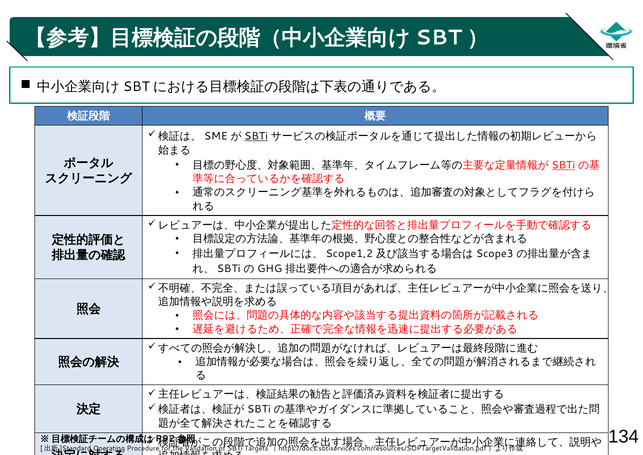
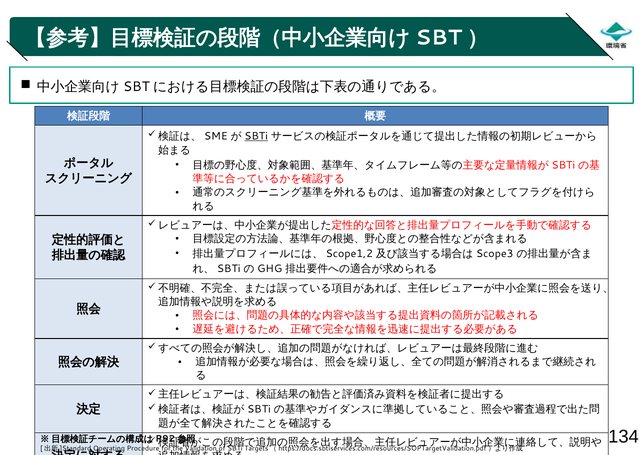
SBTi underline: present -> none (563, 165)
